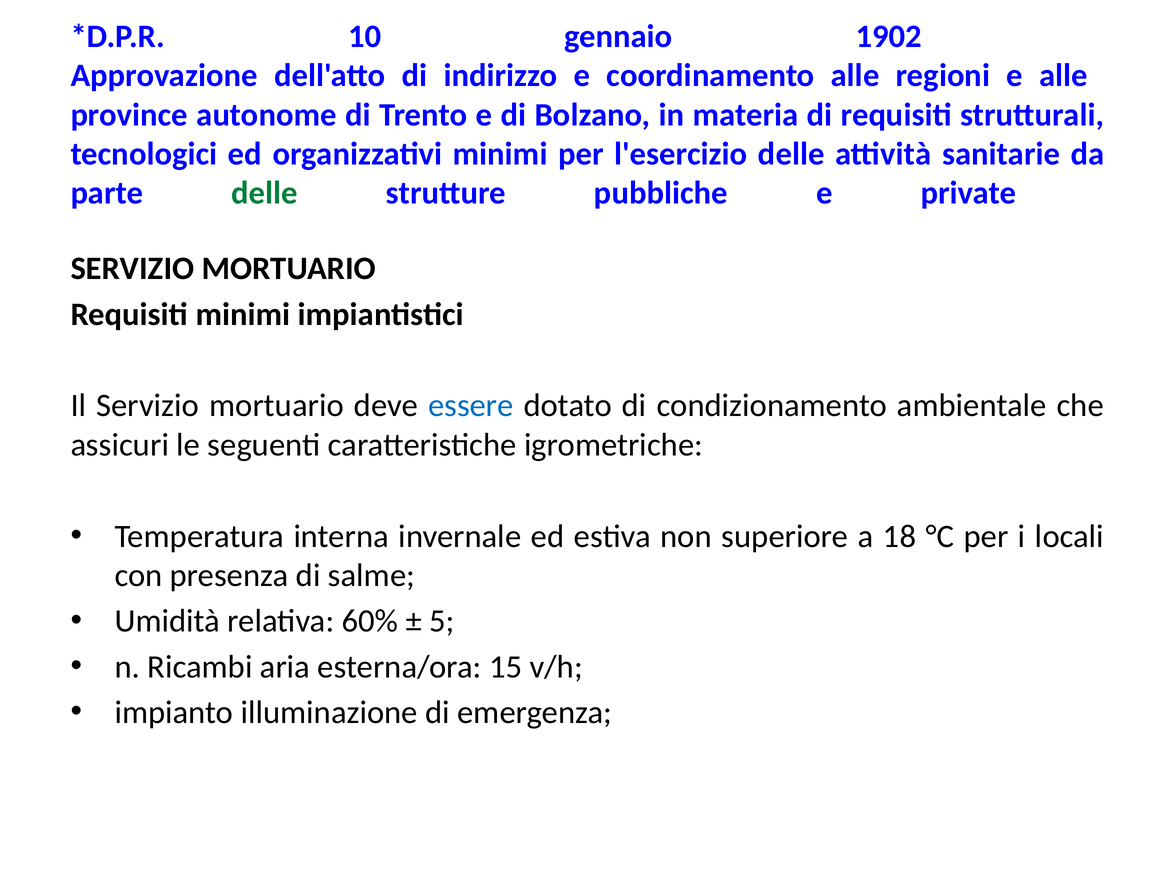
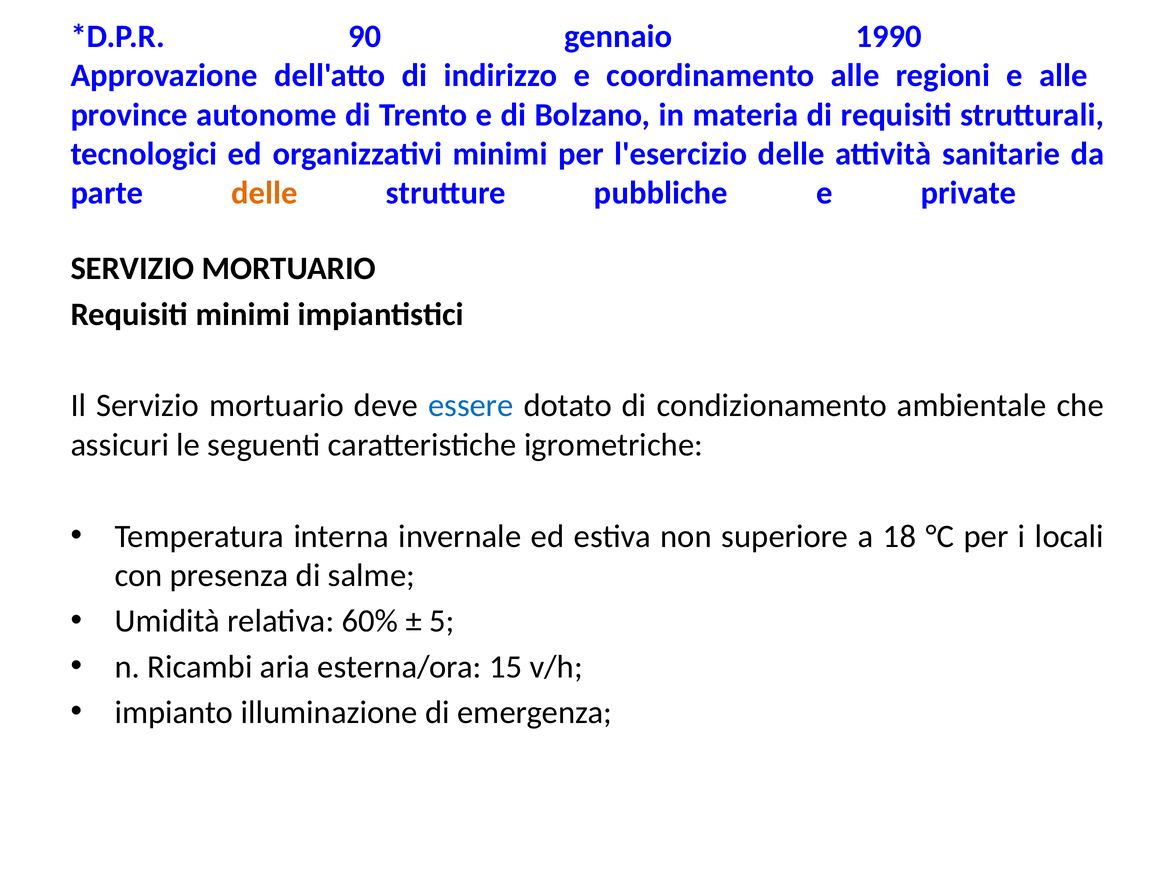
10: 10 -> 90 (365, 36)
1902: 1902 -> 1990 (889, 36)
delle colour: green -> orange (265, 193)
